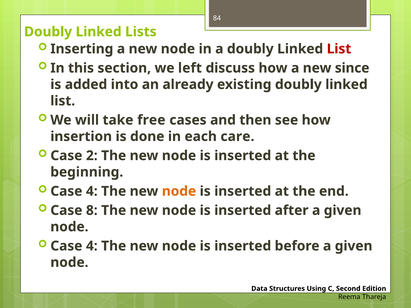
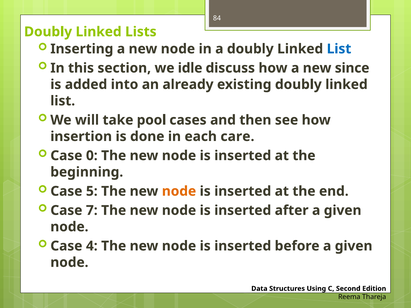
List colour: red -> blue (339, 49)
left: left -> idle (190, 68)
free: free -> pool (151, 120)
2: 2 -> 0 (92, 156)
4: 4 -> 5 (92, 191)
8: 8 -> 7 (92, 211)
